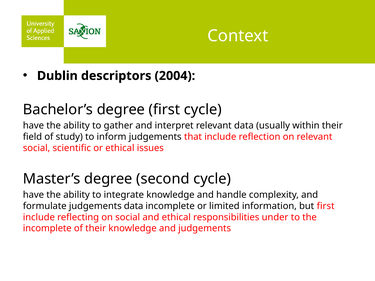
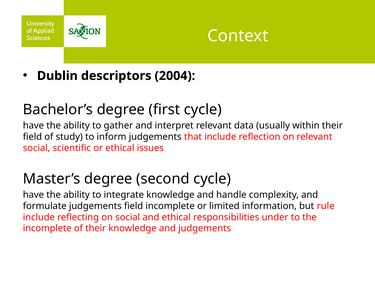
judgements data: data -> field (134, 206)
but first: first -> rule (326, 206)
